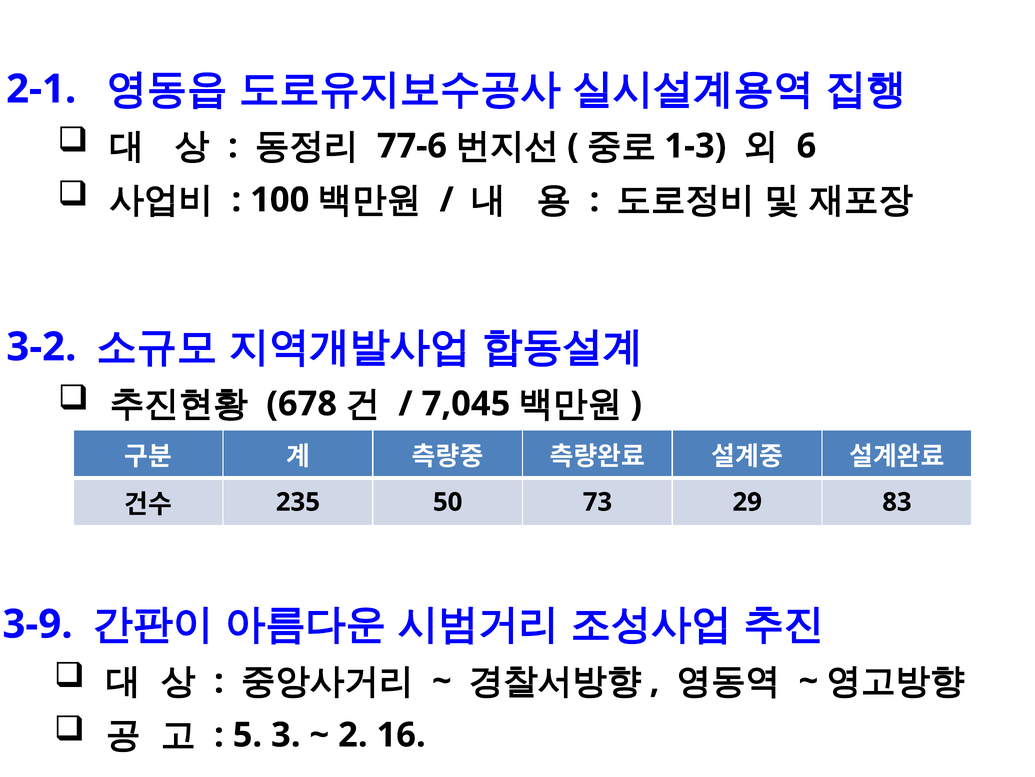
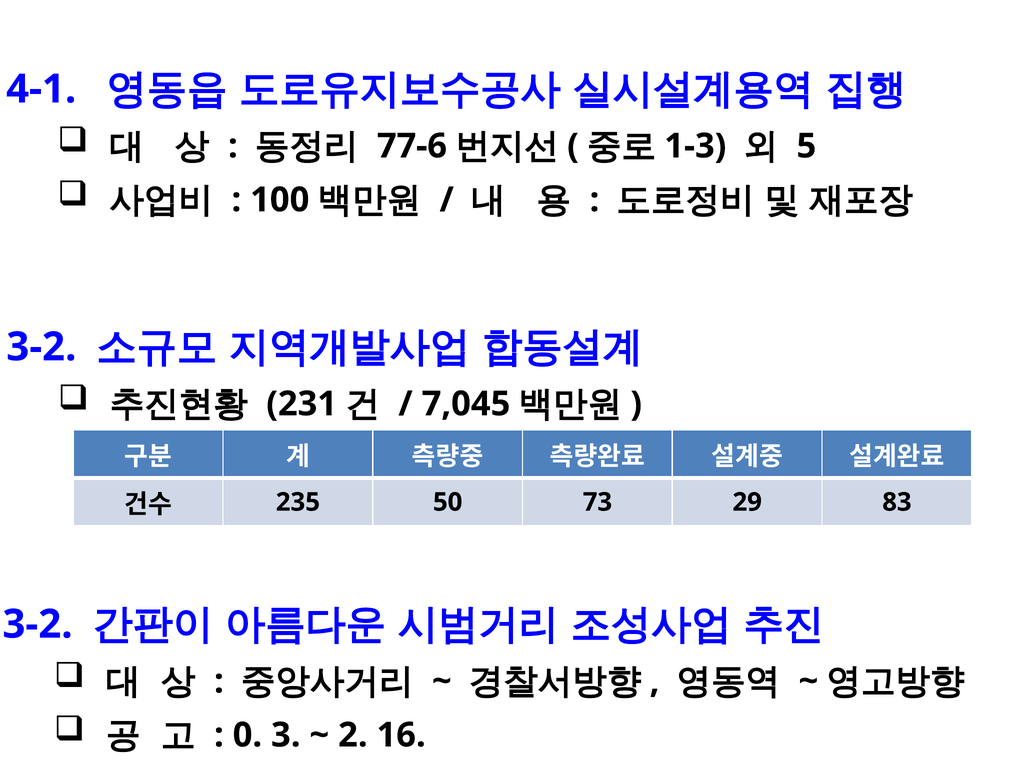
2-1: 2-1 -> 4-1 (41, 89)
6: 6 -> 5 (806, 146)
678: 678 -> 231 (302, 404)
3-9: 3-9 -> 3-2 (38, 624)
5: 5 -> 0 (247, 734)
